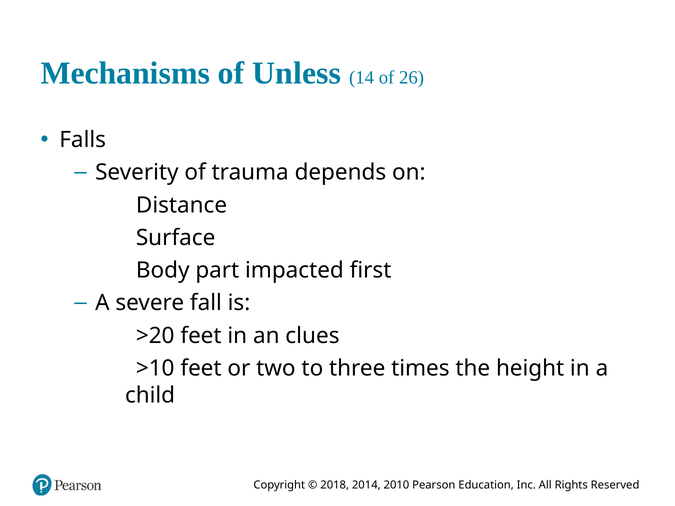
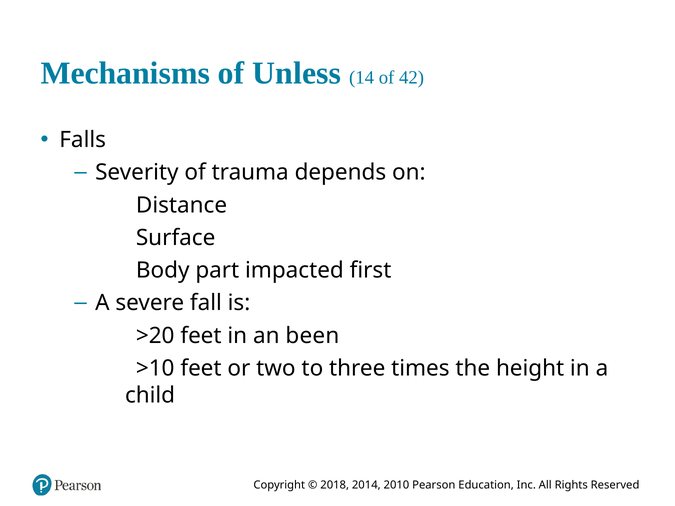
26: 26 -> 42 (412, 78)
clues: clues -> been (312, 336)
